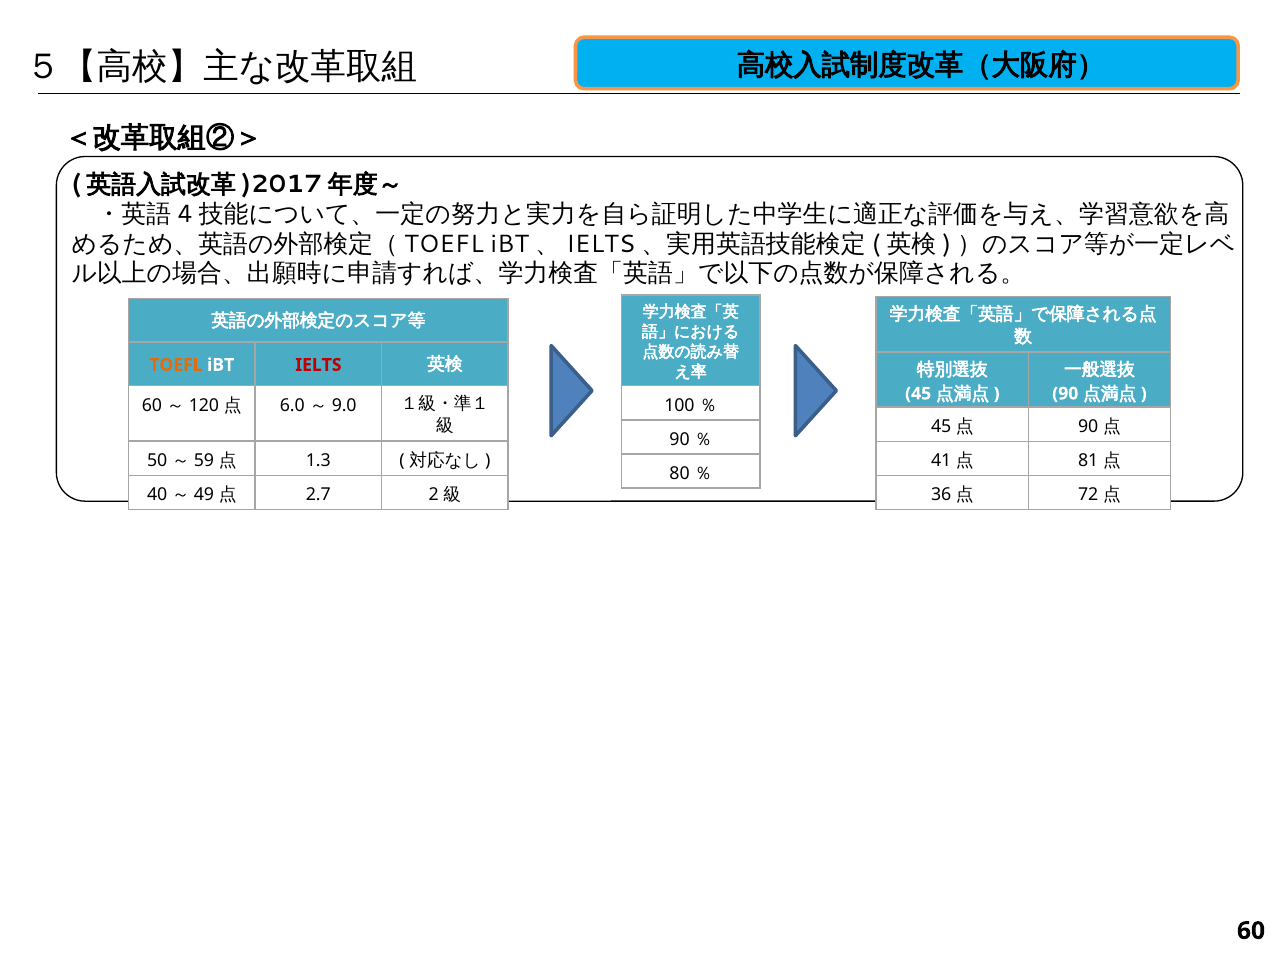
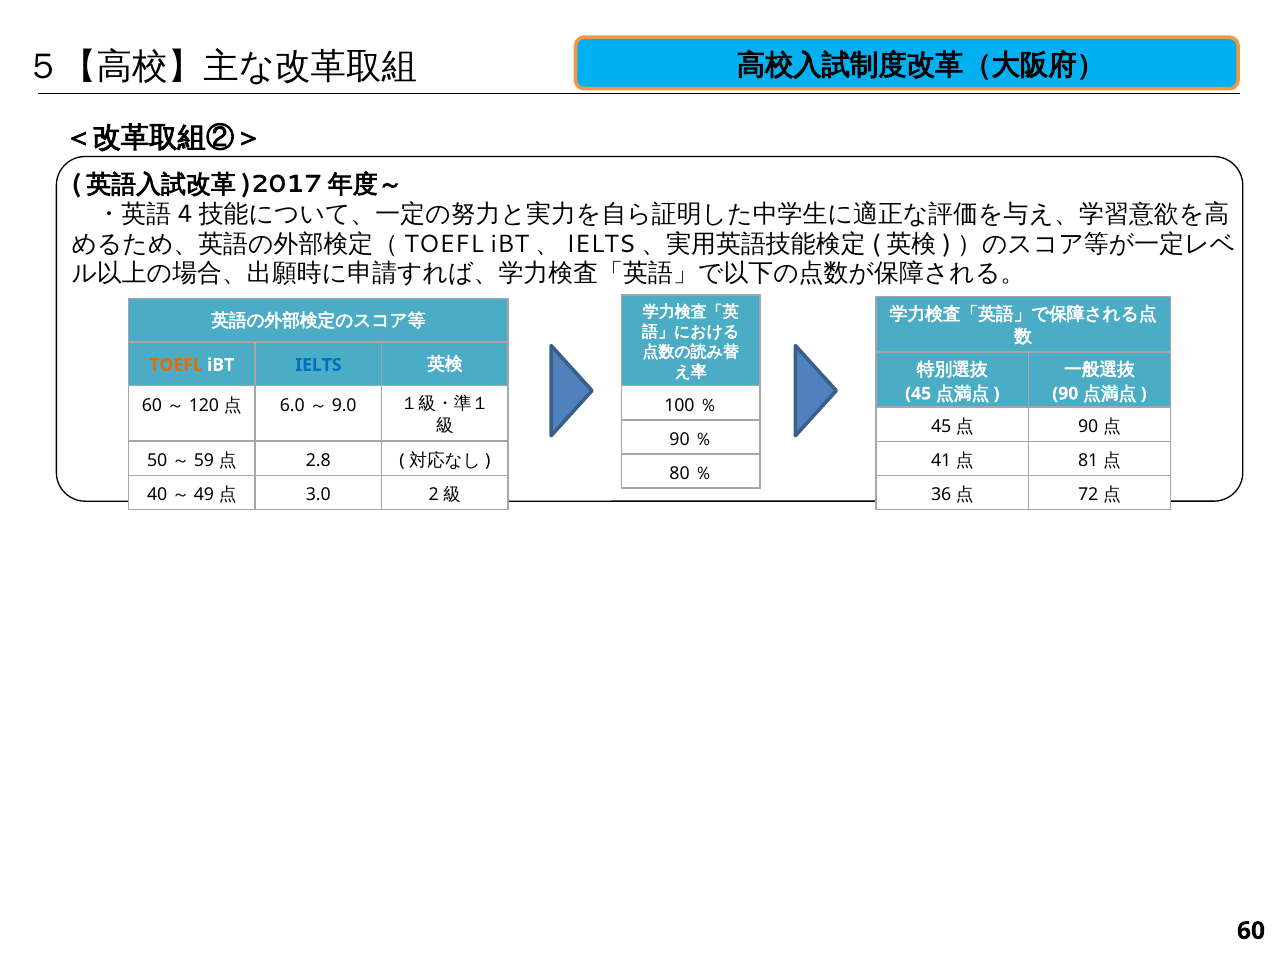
IELTS colour: red -> blue (318, 365)
1.3: 1.3 -> 2.8 (318, 461)
2.7: 2.7 -> 3.0 (318, 495)
